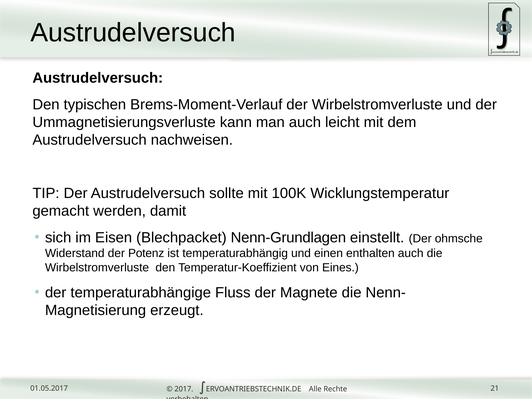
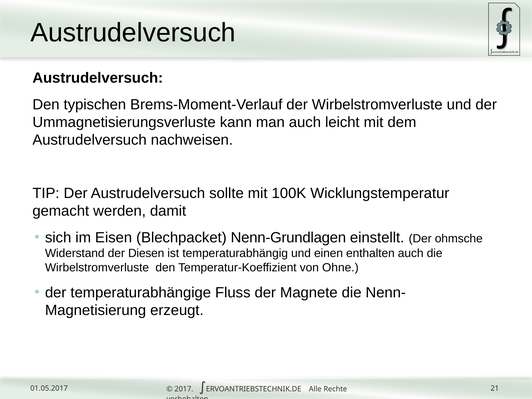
Potenz: Potenz -> Diesen (146, 253)
Eines: Eines -> Ohne (340, 268)
